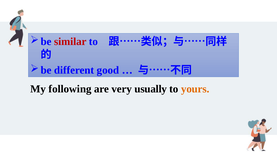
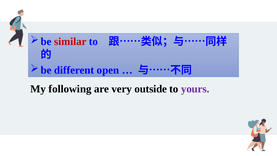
good: good -> open (108, 70)
usually: usually -> outside (151, 89)
yours colour: orange -> purple (195, 89)
